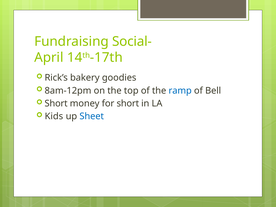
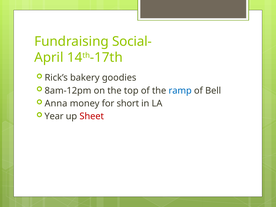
Short: Short -> Anna (56, 103)
Kids: Kids -> Year (54, 116)
Sheet colour: blue -> red (92, 116)
